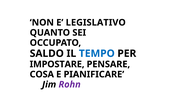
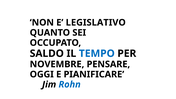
IMPOSTARE: IMPOSTARE -> NOVEMBRE (57, 64)
COSA: COSA -> OGGI (42, 74)
Rohn colour: purple -> blue (70, 84)
